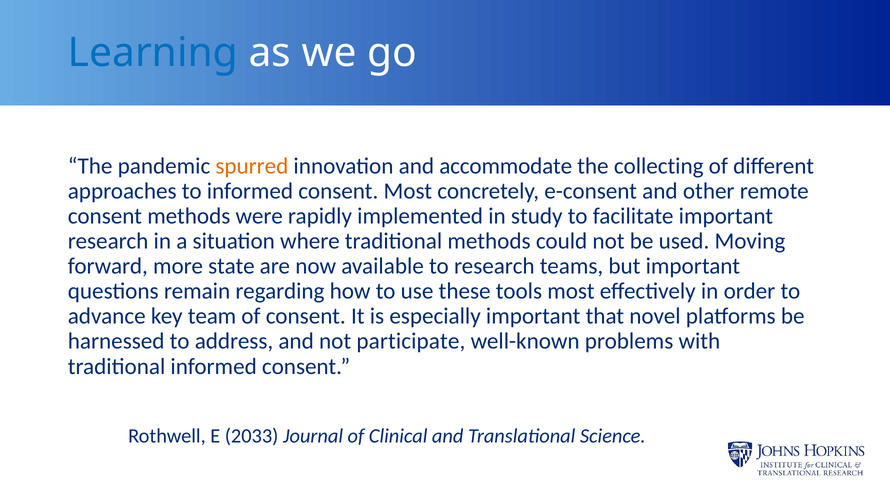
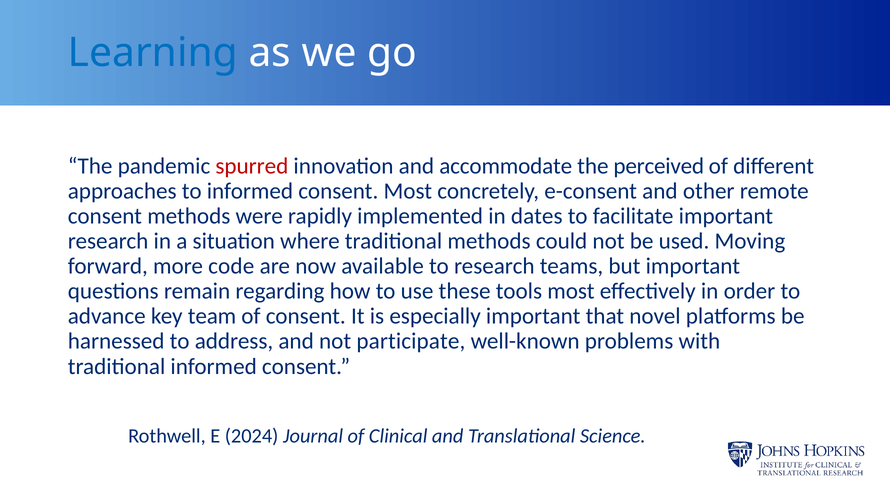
spurred colour: orange -> red (252, 166)
collecting: collecting -> perceived (659, 166)
study: study -> dates (537, 216)
state: state -> code (231, 266)
2033: 2033 -> 2024 (252, 436)
